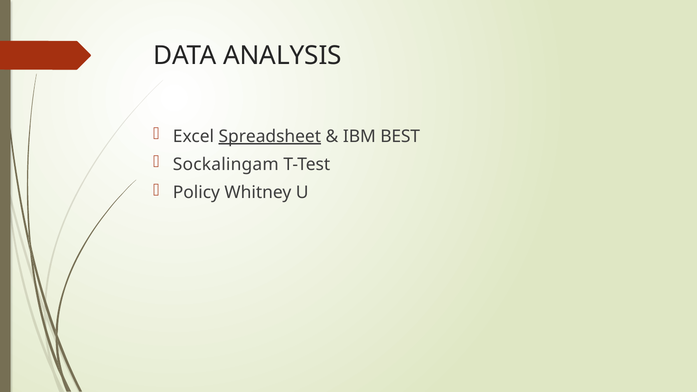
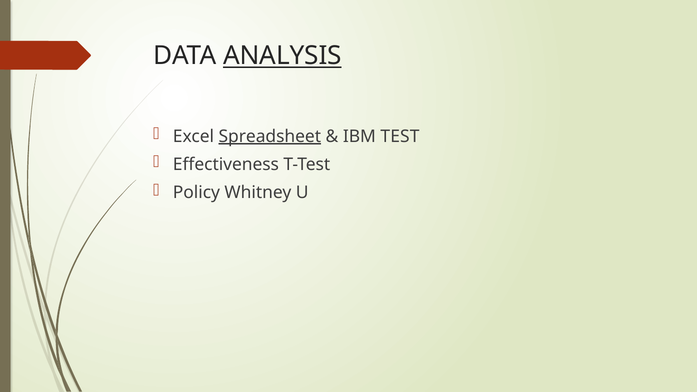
ANALYSIS underline: none -> present (282, 56)
BEST: BEST -> TEST (400, 136)
Sockalingam: Sockalingam -> Effectiveness (226, 164)
